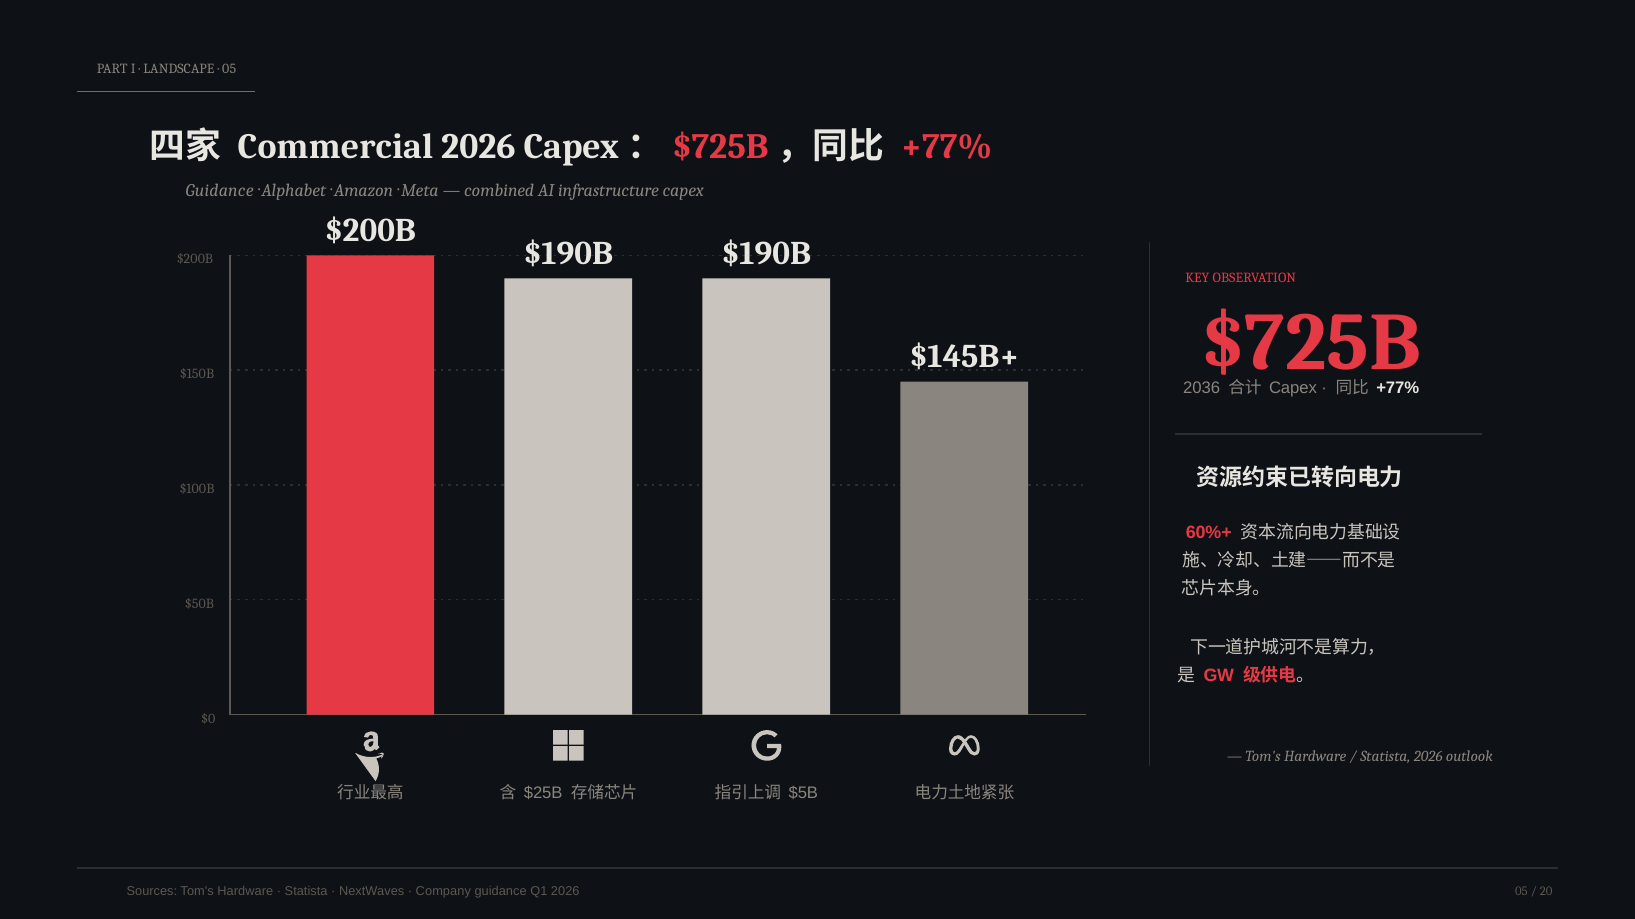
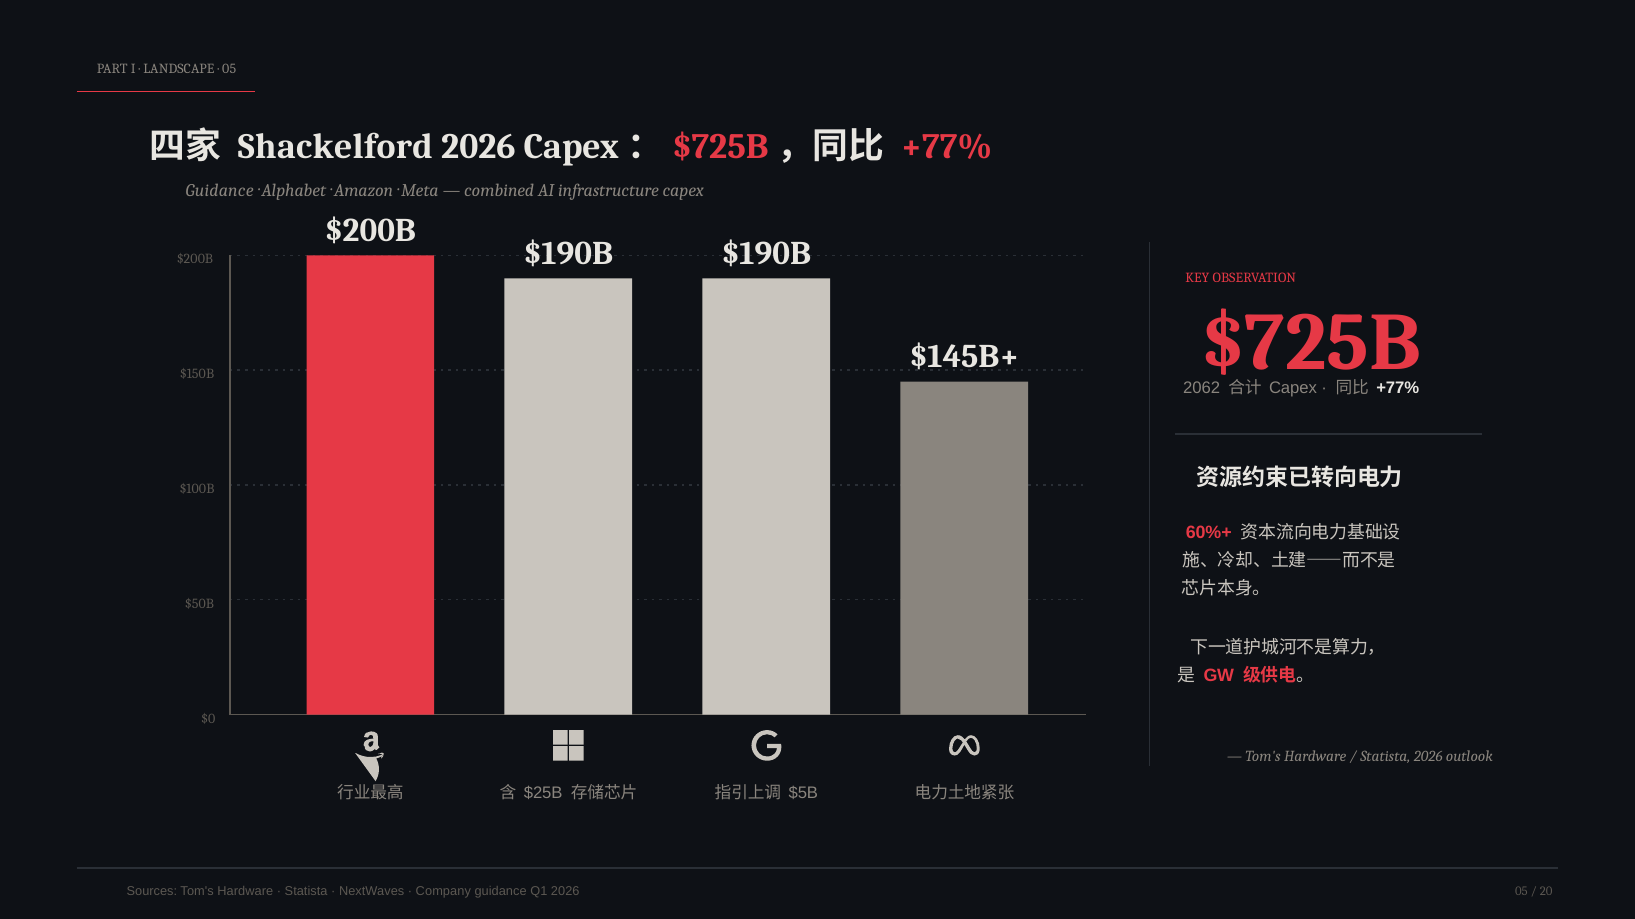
Commercial: Commercial -> Shackelford (335, 147)
2036: 2036 -> 2062 (1202, 388)
